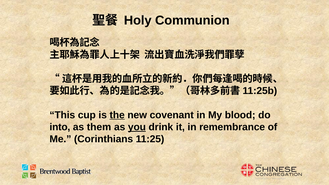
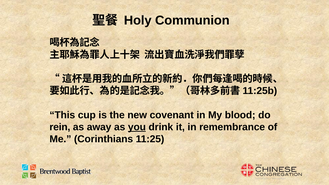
the underline: present -> none (117, 115)
into: into -> rein (60, 127)
them: them -> away (99, 127)
